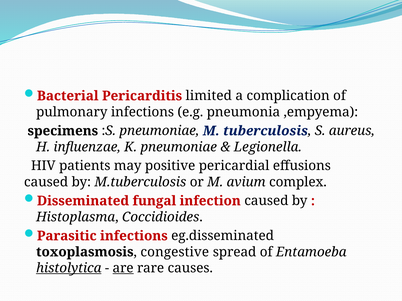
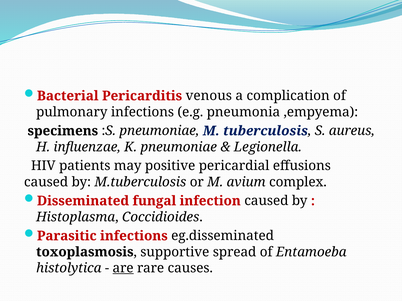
limited: limited -> venous (209, 96)
congestive: congestive -> supportive (175, 252)
histolytica underline: present -> none (69, 268)
